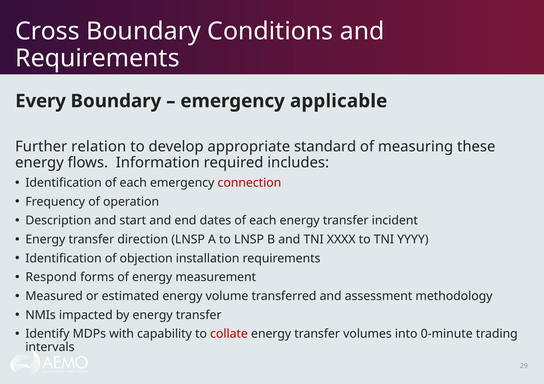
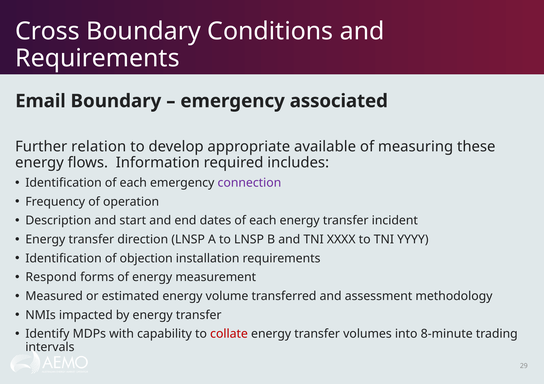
Every: Every -> Email (41, 101)
applicable: applicable -> associated (339, 101)
standard: standard -> available (325, 147)
connection colour: red -> purple (249, 183)
0-minute: 0-minute -> 8-minute (447, 334)
